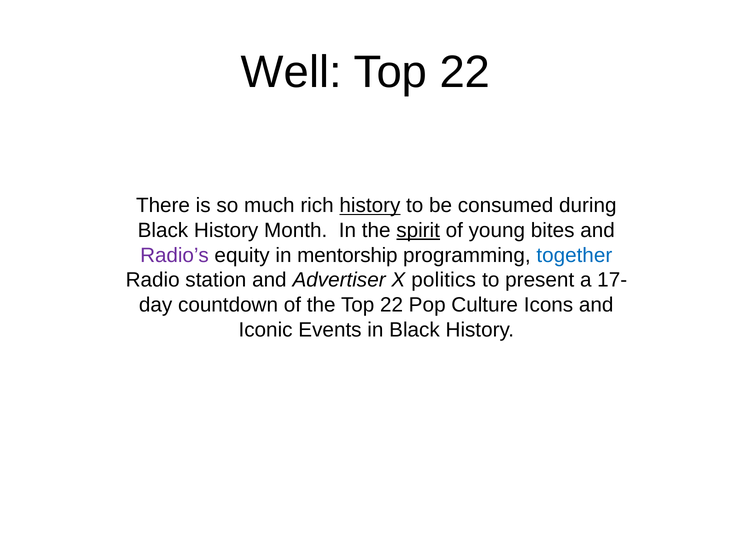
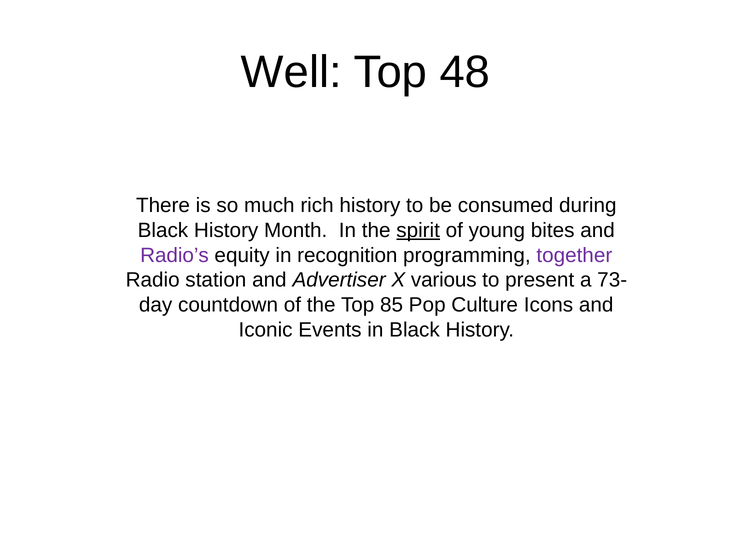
22: 22 -> 48 (465, 72)
history underline: present -> none (370, 206)
mentorship: mentorship -> recognition (347, 255)
together colour: blue -> purple (574, 255)
politics: politics -> various (444, 280)
17-: 17- -> 73- (612, 280)
the Top 22: 22 -> 85 (392, 305)
